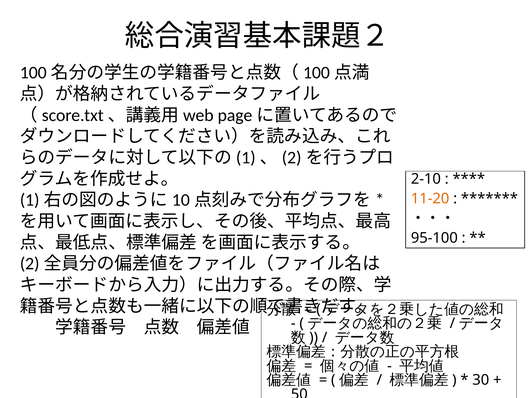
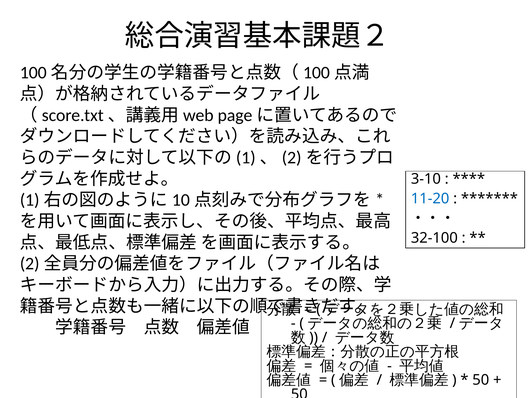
2-10: 2-10 -> 3-10 (426, 179)
11-20 colour: orange -> blue (430, 199)
95-100: 95-100 -> 32-100 (434, 238)
30: 30 -> 50 (481, 380)
